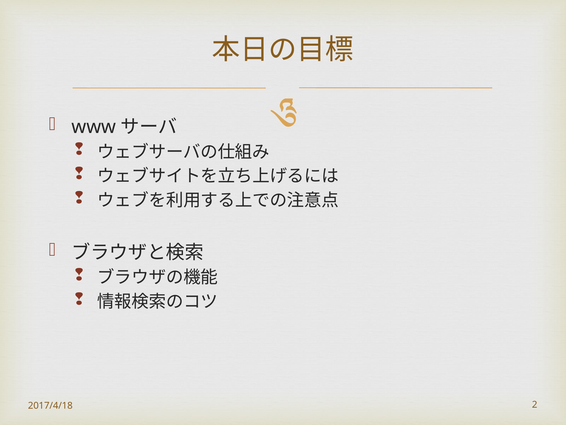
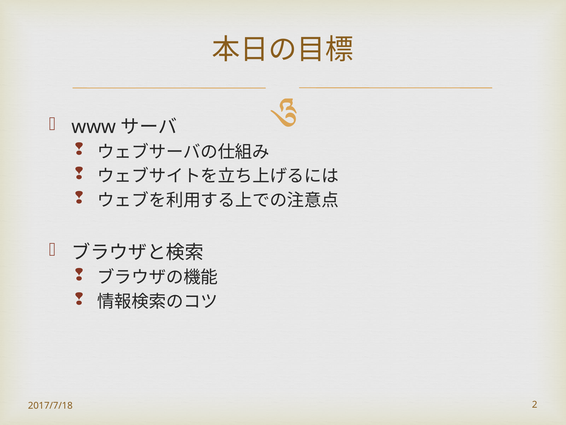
2017/4/18: 2017/4/18 -> 2017/7/18 (50, 405)
